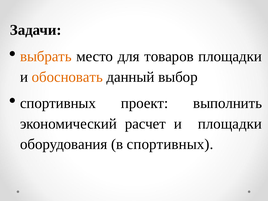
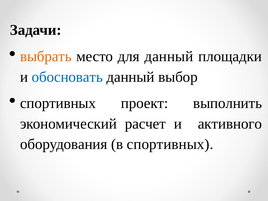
для товаров: товаров -> данный (169, 56)
обосновать colour: orange -> blue (67, 77)
и площадки: площадки -> активного (230, 124)
